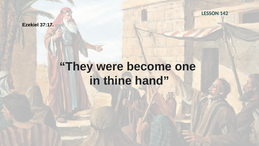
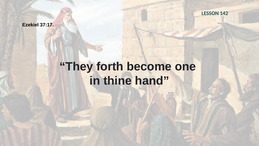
were: were -> forth (110, 66)
